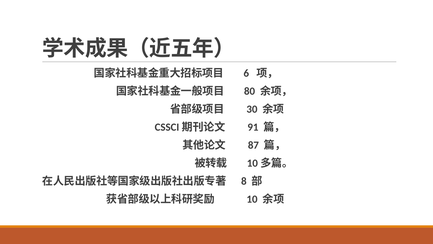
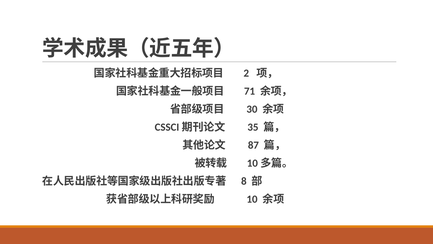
6: 6 -> 2 (246, 73)
80: 80 -> 71 (250, 91)
91: 91 -> 35 (253, 127)
